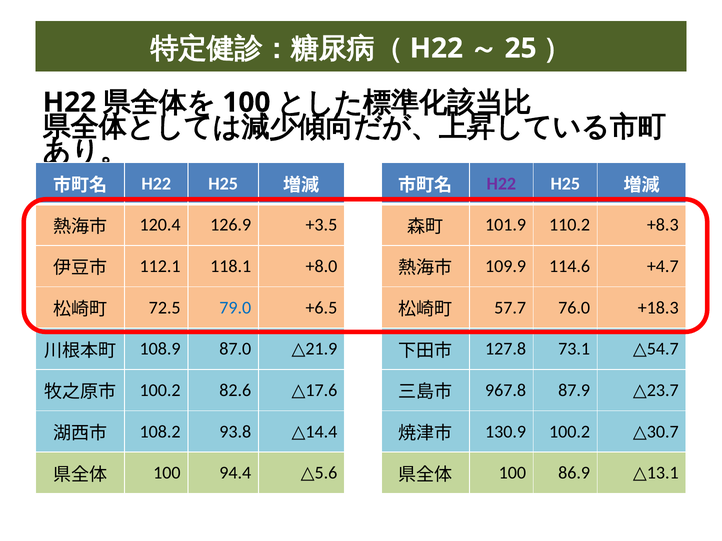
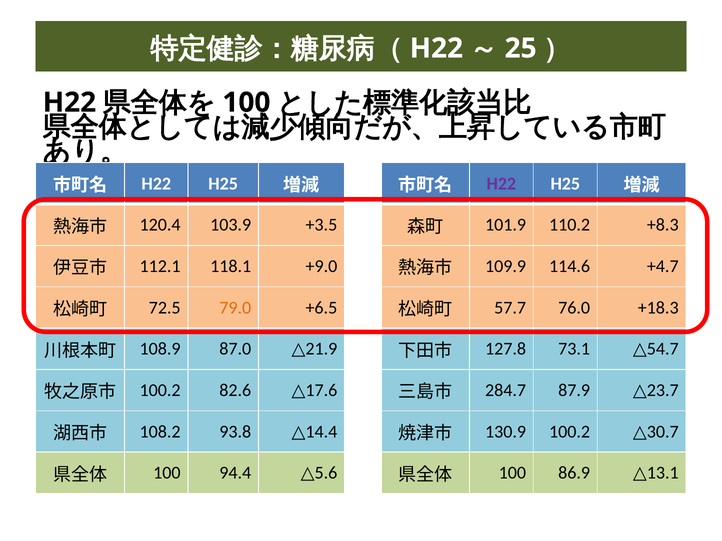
126.9: 126.9 -> 103.9 (231, 225)
+8.0: +8.0 -> +9.0 (321, 266)
79.0 colour: blue -> orange (235, 308)
967.8: 967.8 -> 284.7 (506, 391)
